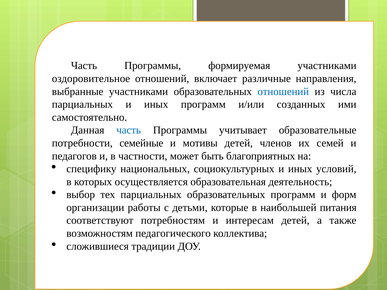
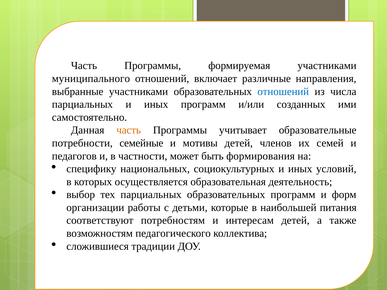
оздоровительное: оздоровительное -> муниципального (91, 79)
часть colour: blue -> orange (129, 130)
благоприятных: благоприятных -> формирования (261, 156)
